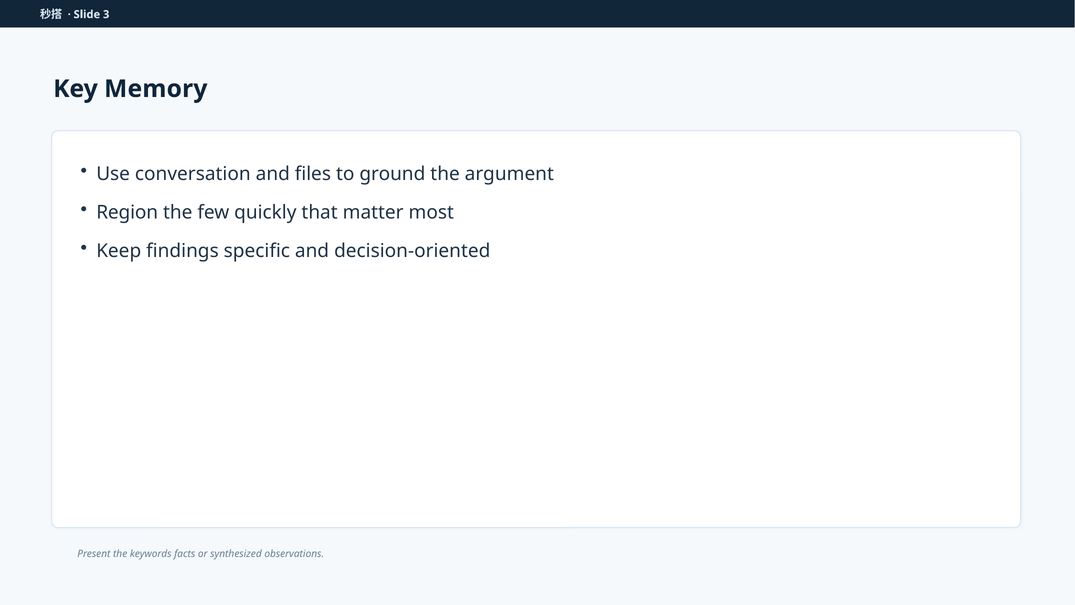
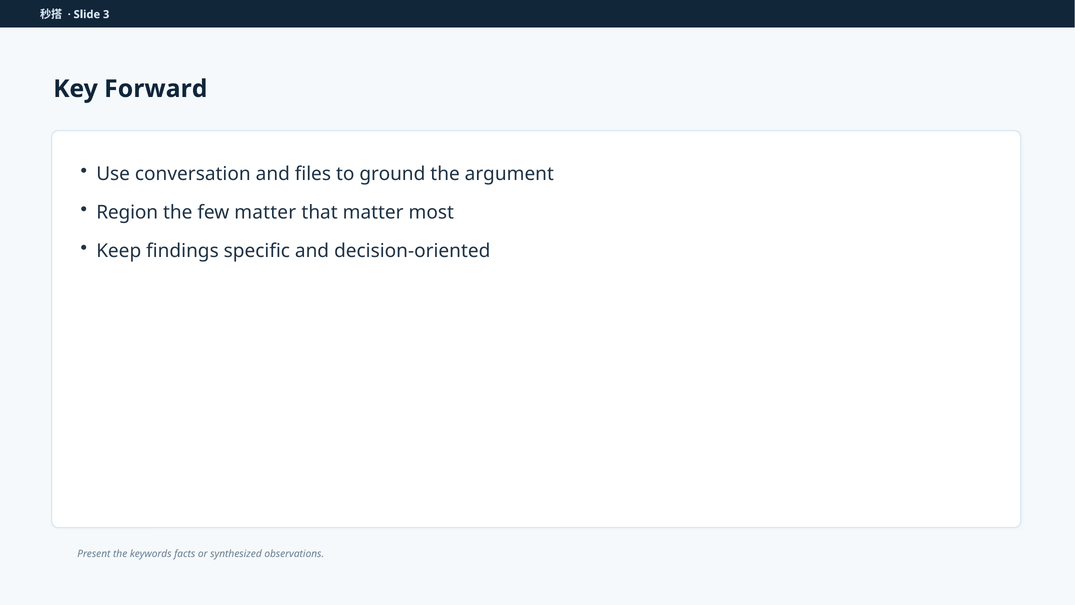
Memory: Memory -> Forward (156, 89)
few quickly: quickly -> matter (265, 213)
